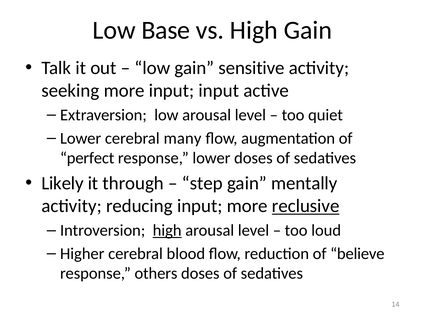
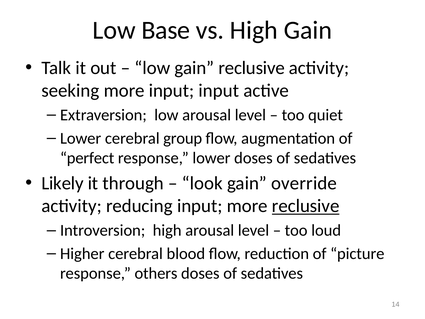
gain sensitive: sensitive -> reclusive (252, 68)
many: many -> group (183, 138)
step: step -> look (202, 183)
mentally: mentally -> override (304, 183)
high underline: present -> none (167, 230)
believe: believe -> picture (357, 253)
